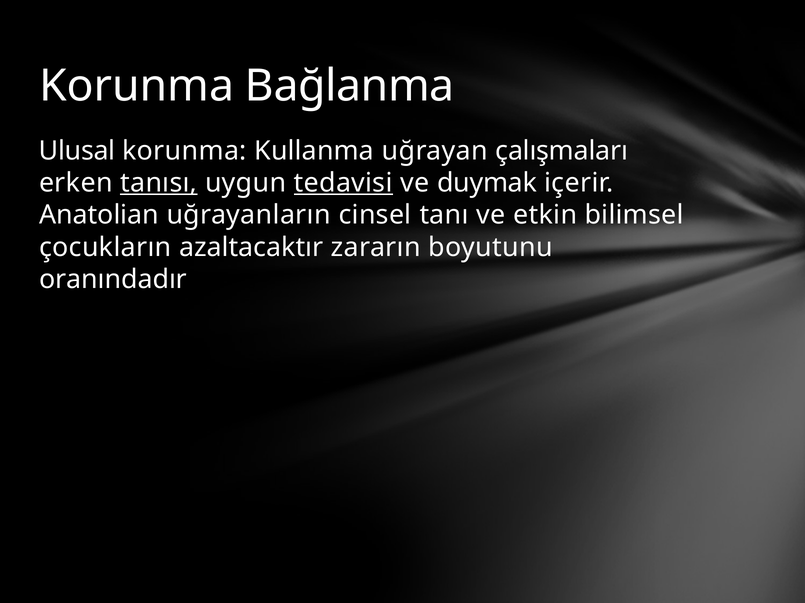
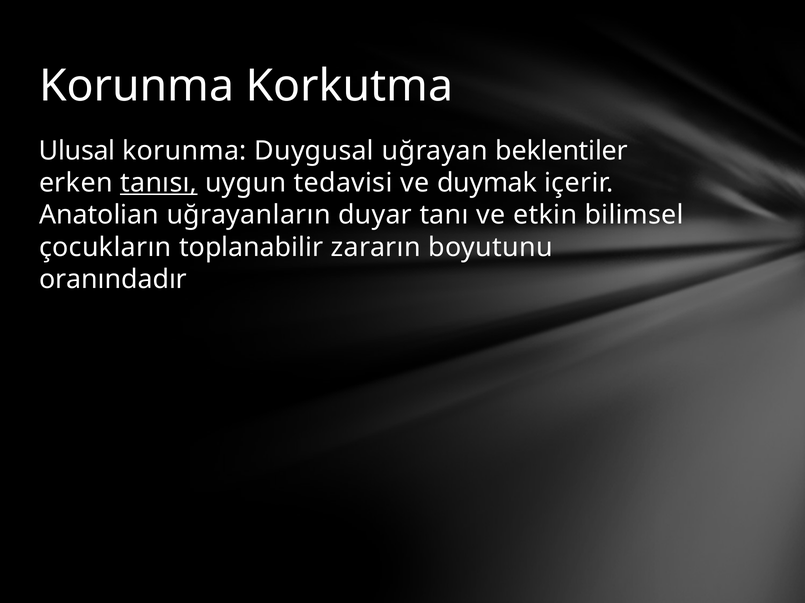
Bağlanma: Bağlanma -> Korkutma (350, 86)
Kullanma: Kullanma -> Duygusal (314, 151)
çalışmaları: çalışmaları -> beklentiler (562, 151)
tedavisi underline: present -> none (343, 183)
cinsel: cinsel -> duyar (375, 215)
azaltacaktır: azaltacaktır -> toplanabilir (251, 247)
